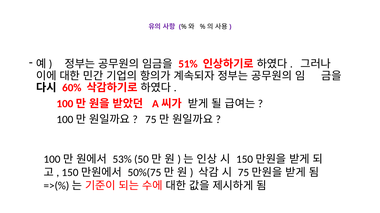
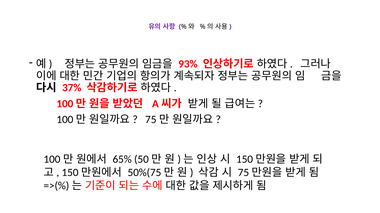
51%: 51% -> 93% (188, 64)
60%: 60% -> 37% (72, 88)
53%: 53% -> 65% (122, 160)
